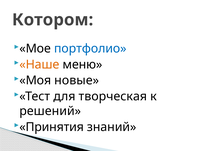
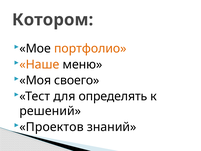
портфолио colour: blue -> orange (90, 48)
новые: новые -> своего (77, 80)
творческая: творческая -> определять (113, 96)
Принятия: Принятия -> Проектов (52, 127)
